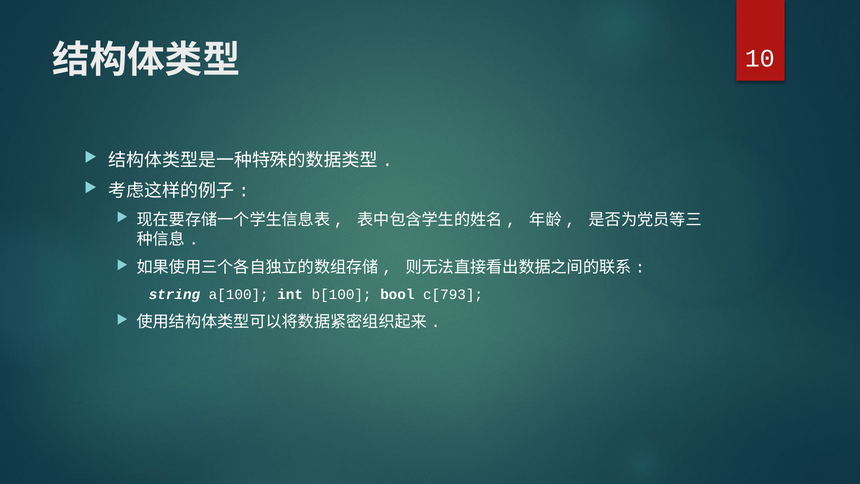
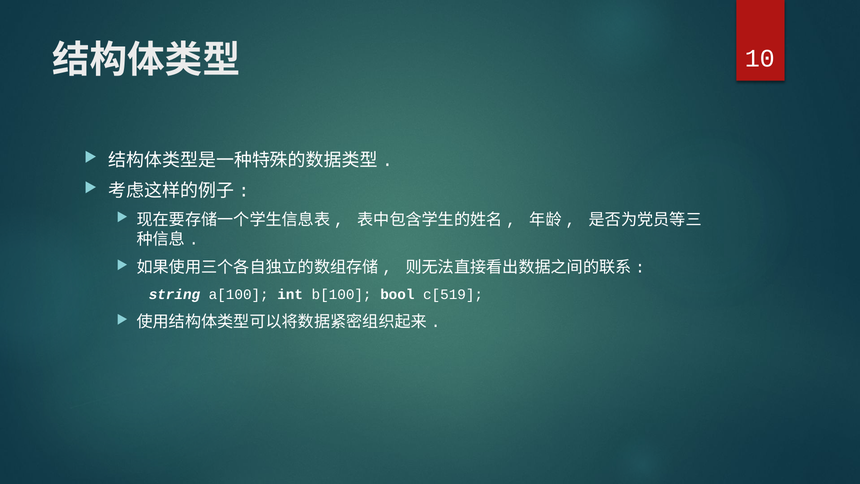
c[793: c[793 -> c[519 (453, 295)
